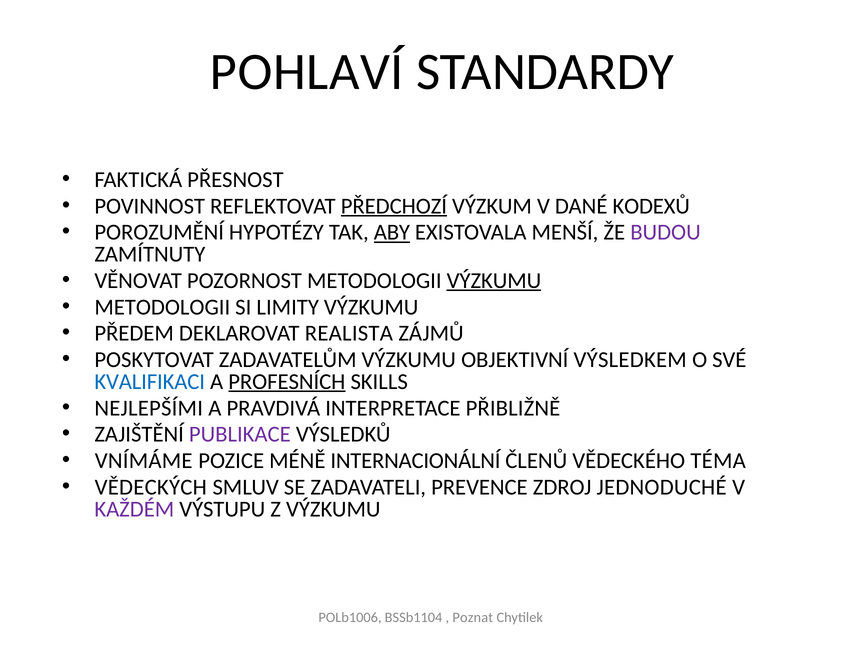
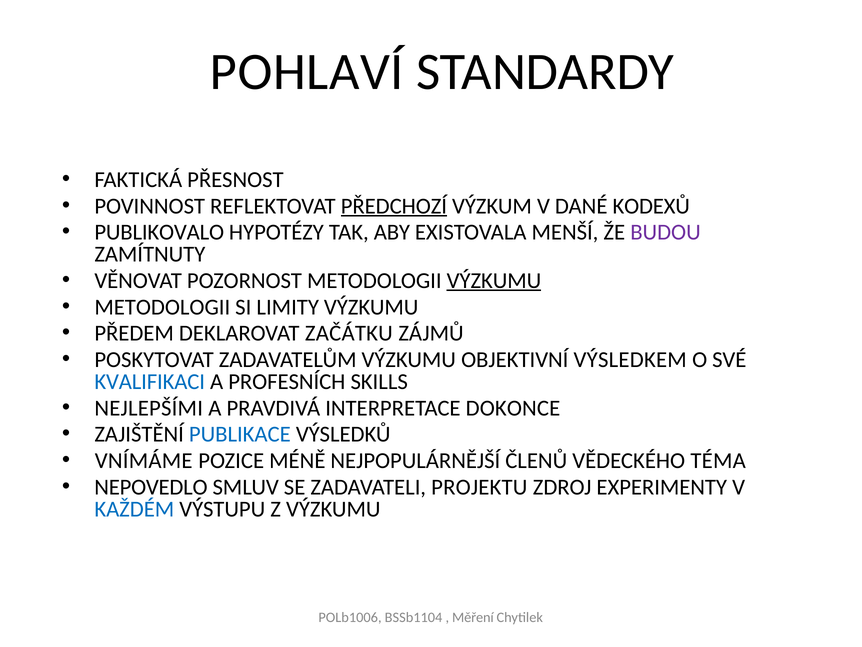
POROZUMĚNÍ: POROZUMĚNÍ -> PUBLIKOVALO (159, 232)
ABY underline: present -> none (392, 232)
REALISTA: REALISTA -> ZAČÁTKU (349, 333)
PROFESNÍCH underline: present -> none (287, 381)
PŘIBLIŽNĚ: PŘIBLIŽNĚ -> DOKONCE (513, 408)
PUBLIKACE colour: purple -> blue (240, 434)
INTERNACIONÁLNÍ: INTERNACIONÁLNÍ -> NEJPOPULÁRNĚJŠÍ (415, 460)
VĚDECKÝCH: VĚDECKÝCH -> NEPOVEDLO (151, 487)
PREVENCE: PREVENCE -> PROJEKTU (479, 487)
JEDNODUCHÉ: JEDNODUCHÉ -> EXPERIMENTY (662, 487)
KAŽDÉM colour: purple -> blue (134, 509)
Poznat: Poznat -> Měření (473, 617)
